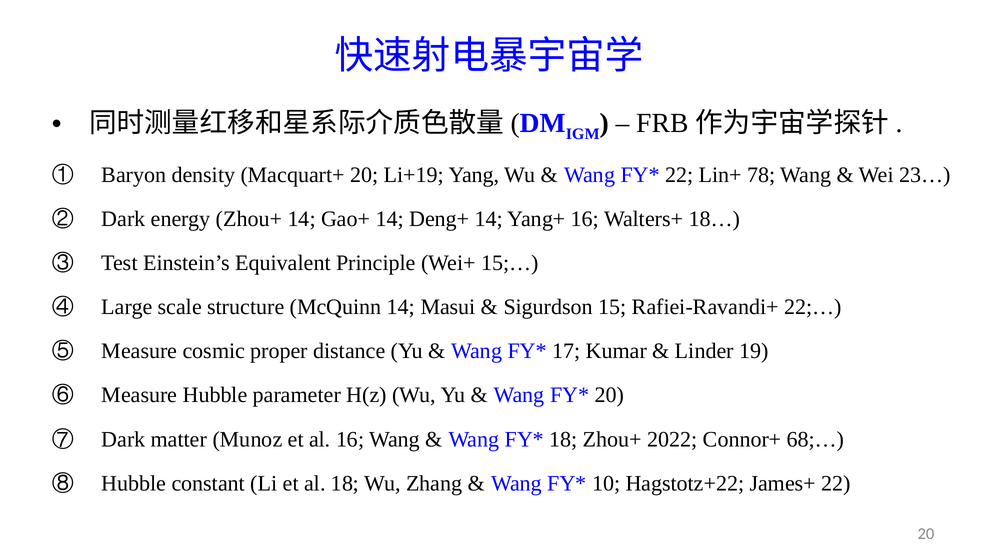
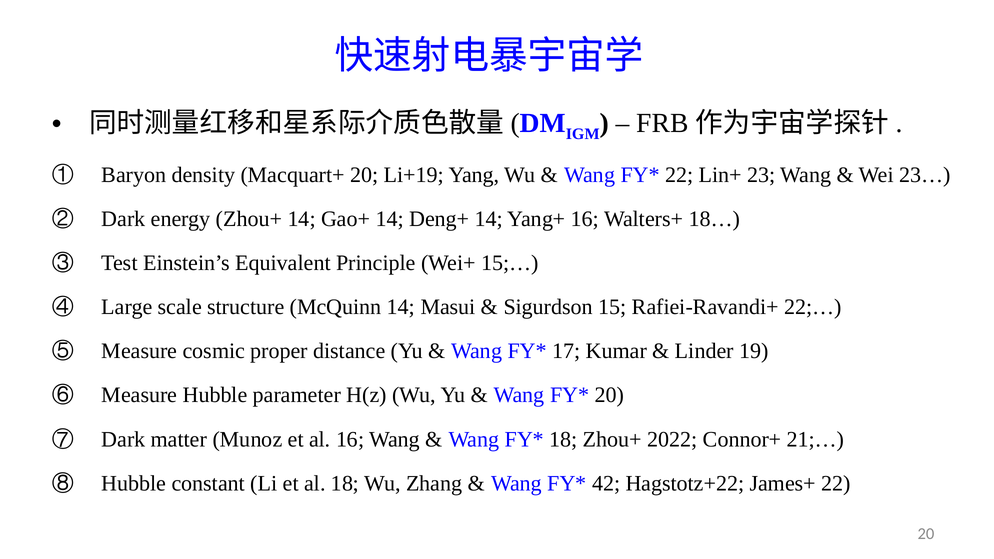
78: 78 -> 23 (761, 175)
68;…: 68;… -> 21;… (815, 439)
10: 10 -> 42 (606, 483)
